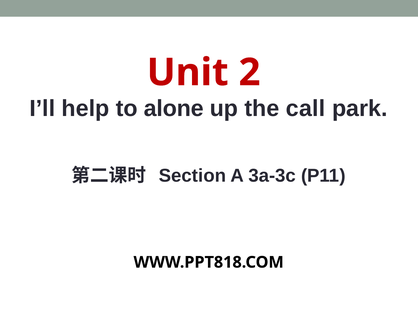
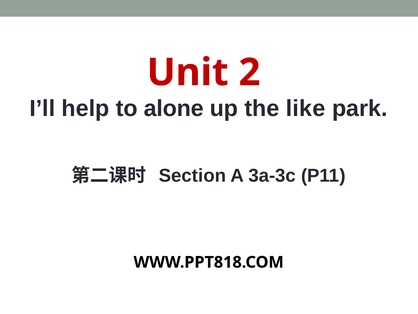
call: call -> like (306, 108)
